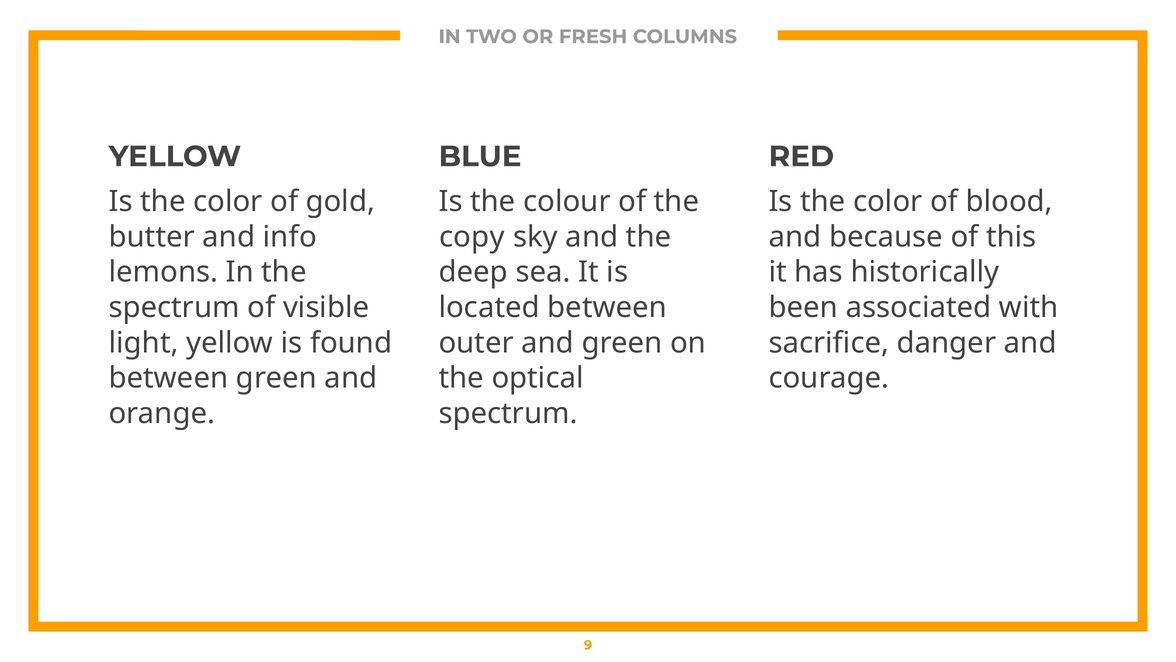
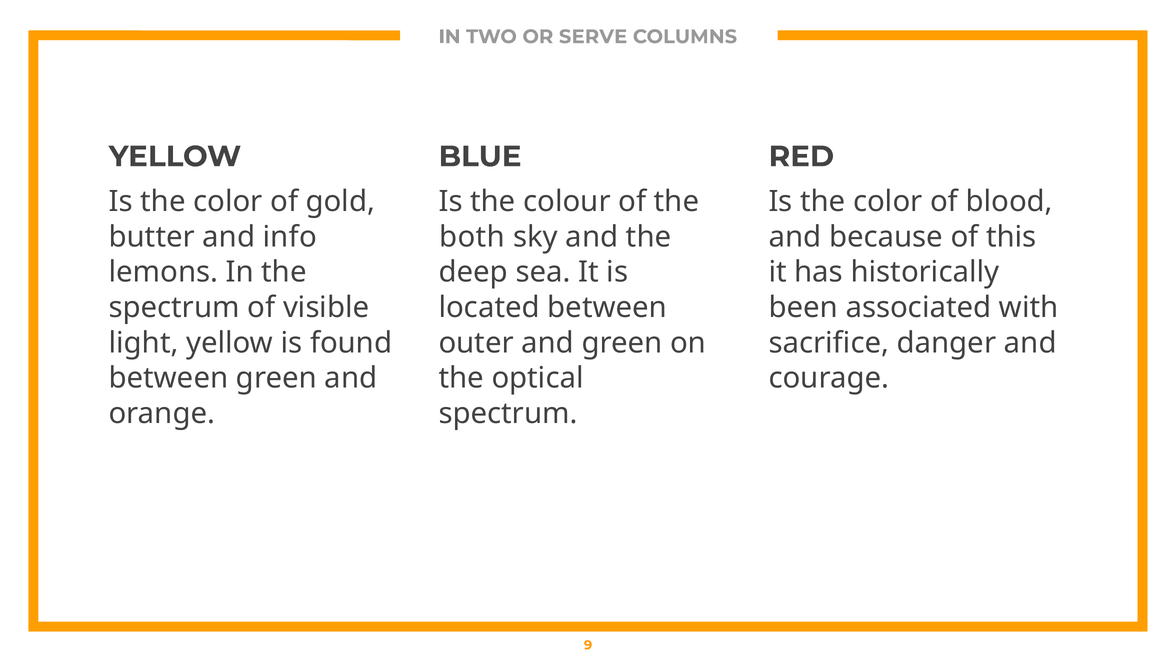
FRESH: FRESH -> SERVE (593, 37)
copy: copy -> both (472, 237)
